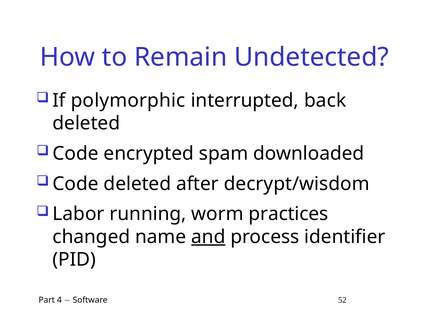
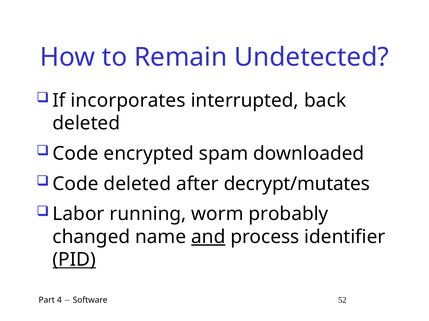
polymorphic: polymorphic -> incorporates (128, 101)
decrypt/wisdom: decrypt/wisdom -> decrypt/mutates (297, 184)
practices: practices -> probably (288, 214)
PID underline: none -> present (74, 260)
